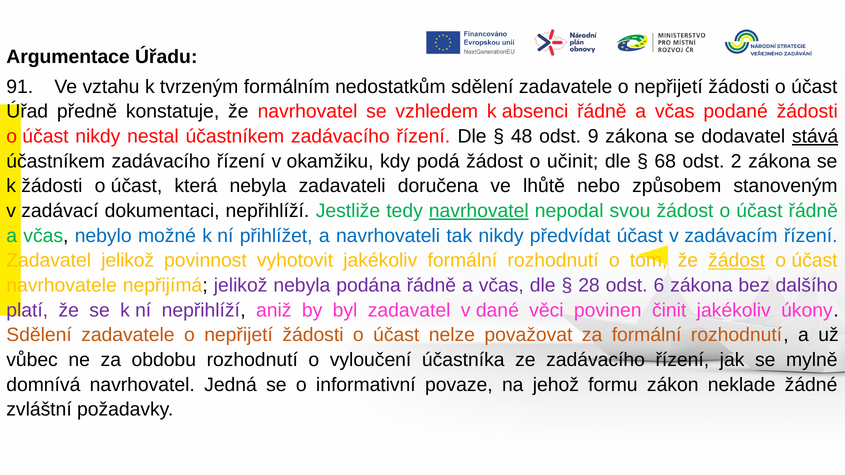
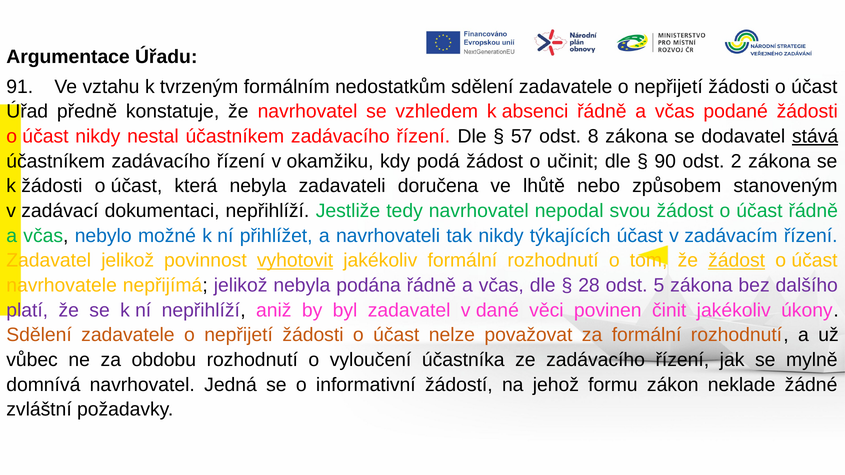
48: 48 -> 57 (522, 137)
9: 9 -> 8 (593, 137)
68: 68 -> 90 (665, 161)
navrhovatel underline: present -> none (479, 211)
předvídat: předvídat -> týkajících (570, 236)
vyhotovit underline: none -> present (295, 261)
6: 6 -> 5 (659, 286)
povaze: povaze -> žádostí (459, 385)
